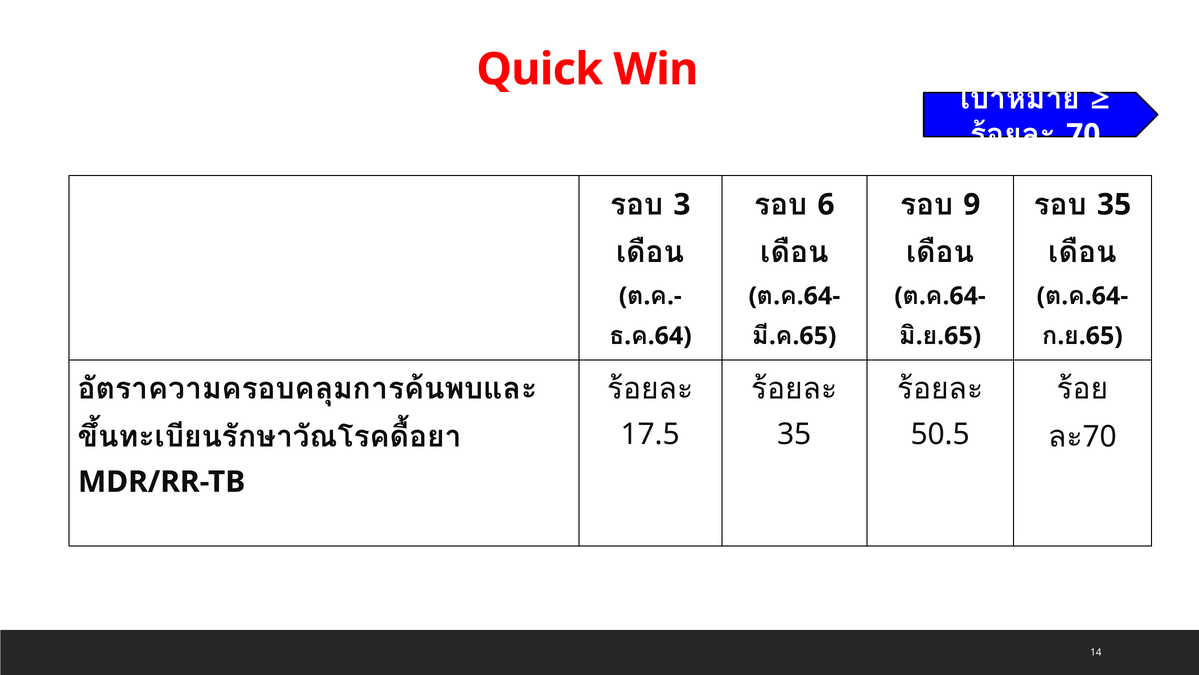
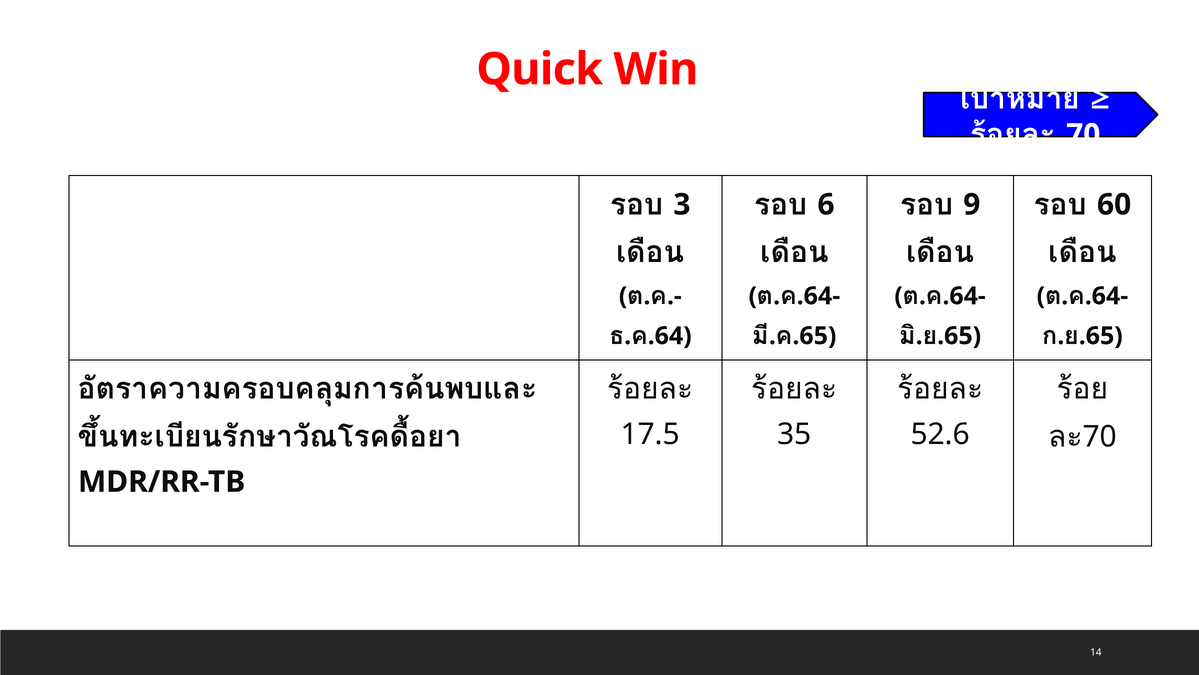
35: 35 -> 60 (1114, 204)
50.5: 50.5 -> 52.6 (940, 434)
